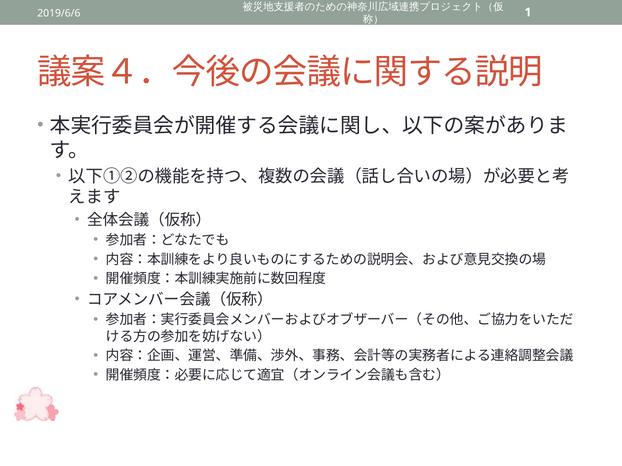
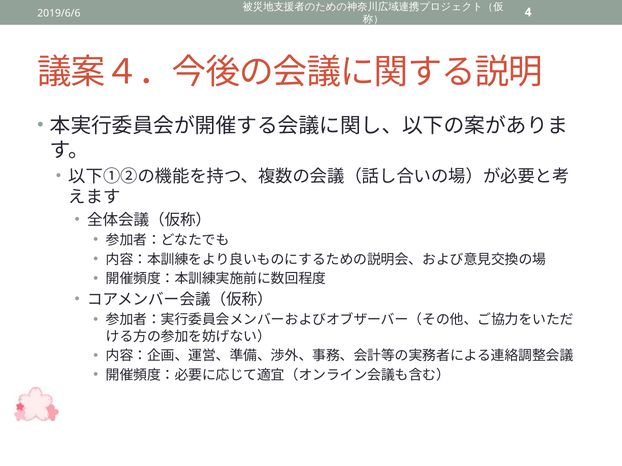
1: 1 -> 4 (528, 12)
